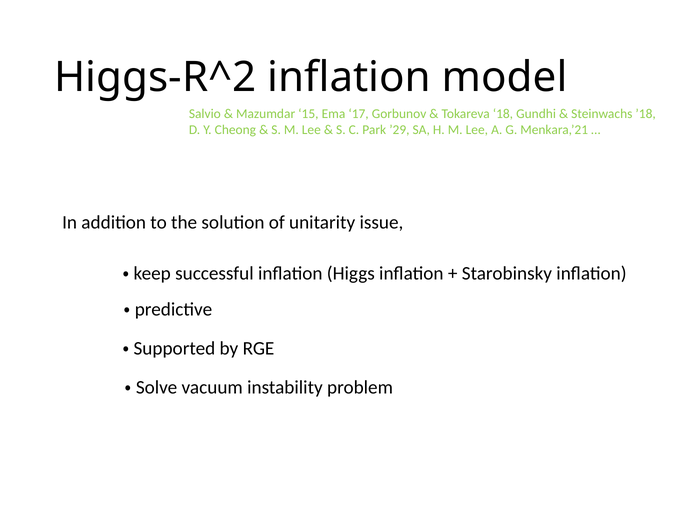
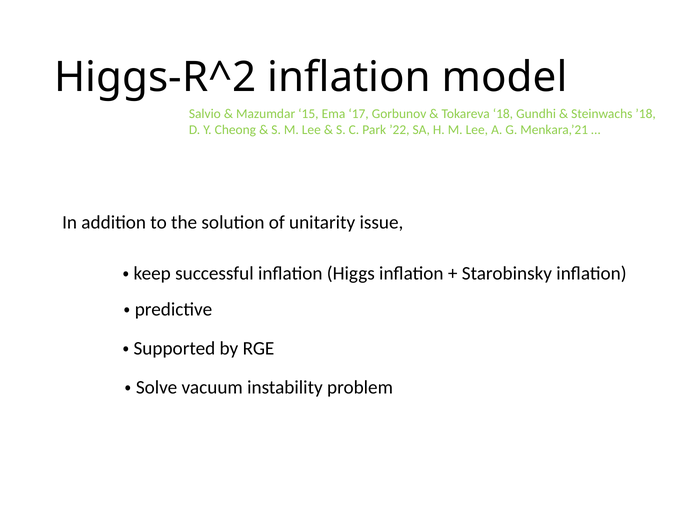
’29: ’29 -> ’22 (399, 130)
